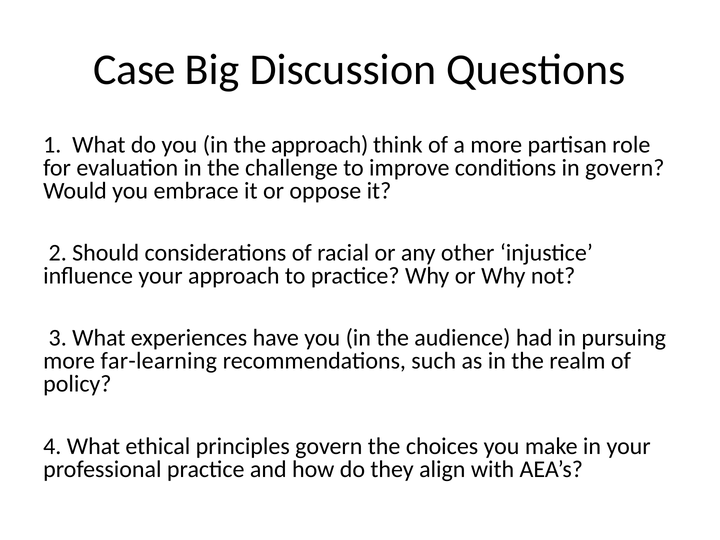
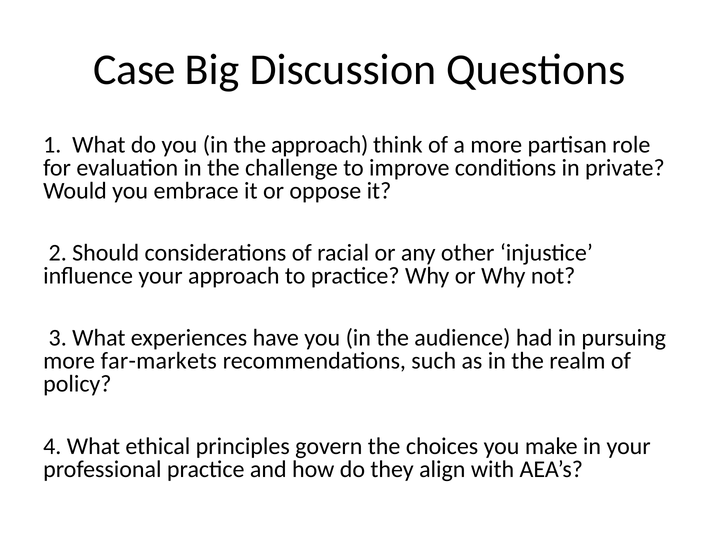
in govern: govern -> private (625, 168)
far-learning: far-learning -> far-markets (159, 361)
